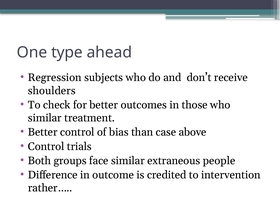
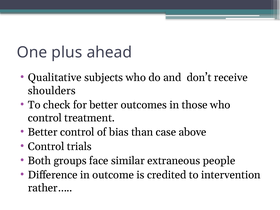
type: type -> plus (67, 52)
Regression: Regression -> Qualitative (55, 78)
similar: similar -> control (45, 118)
